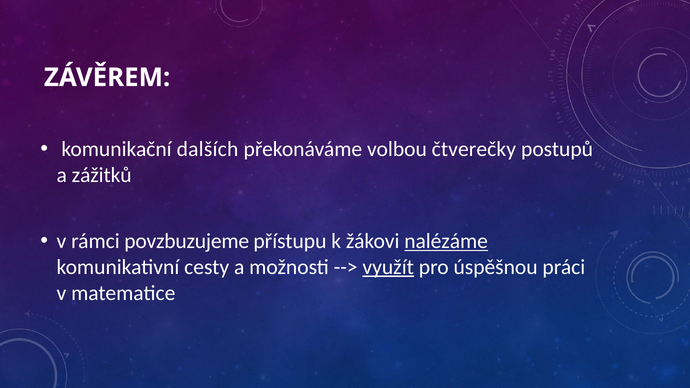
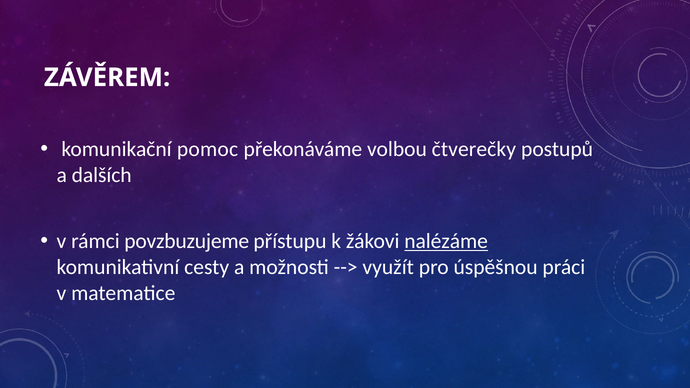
dalších: dalších -> pomoc (208, 149)
zážitků: zážitků -> dalších (102, 175)
využít underline: present -> none (388, 267)
